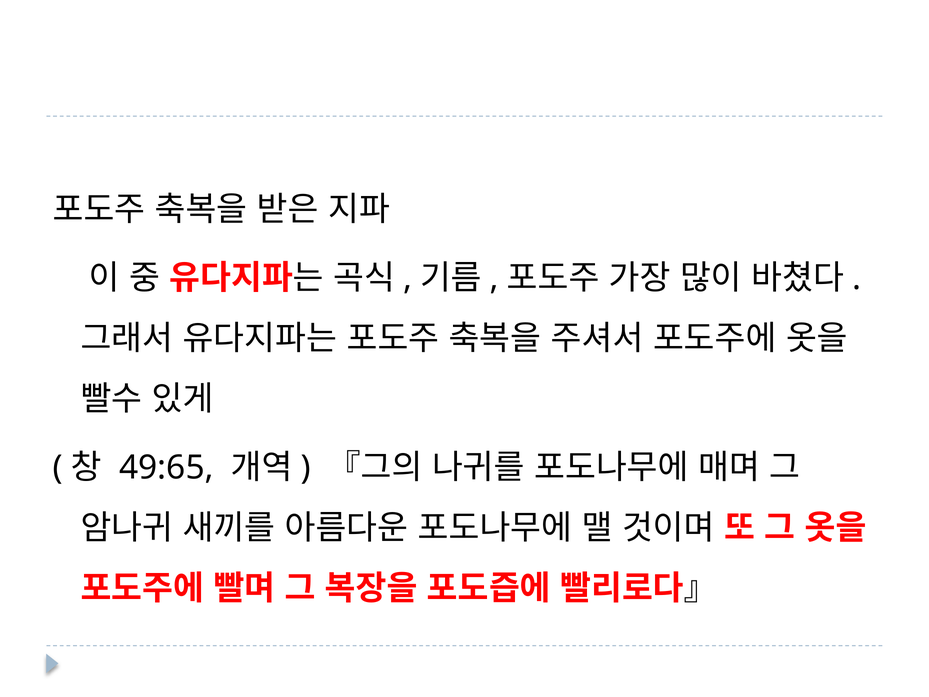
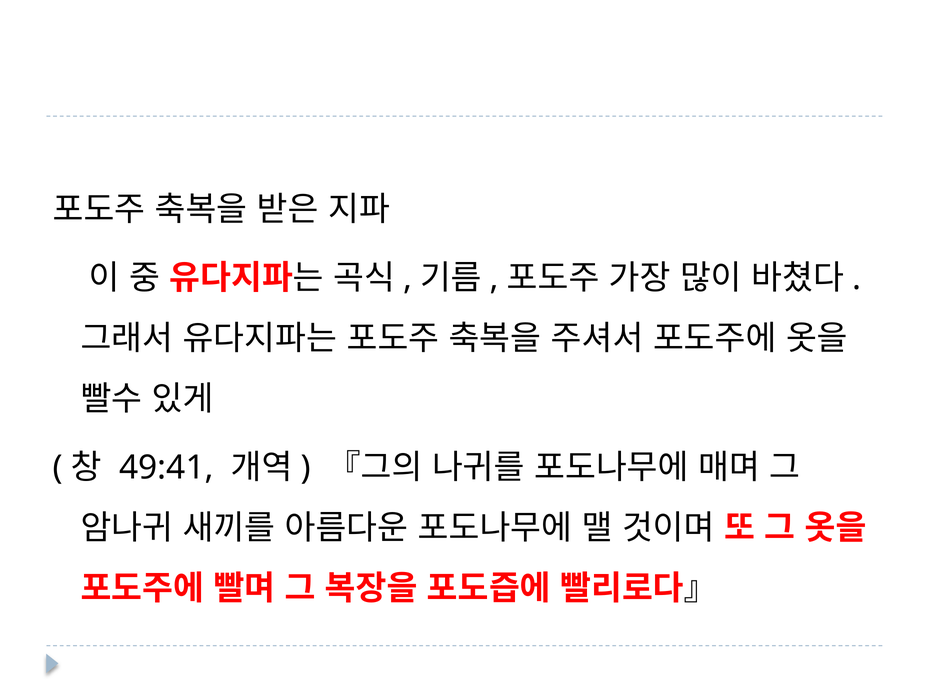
49:65: 49:65 -> 49:41 (166, 467)
